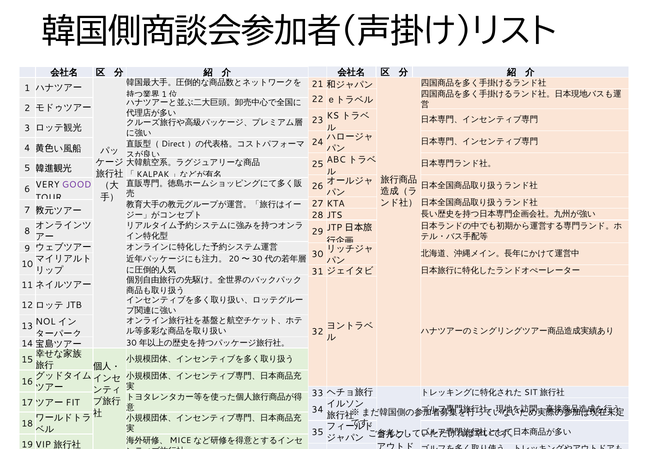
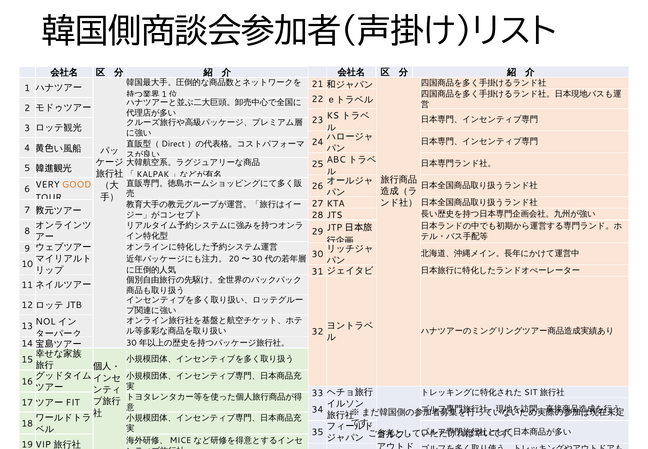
GOOD colour: purple -> orange (77, 184)
